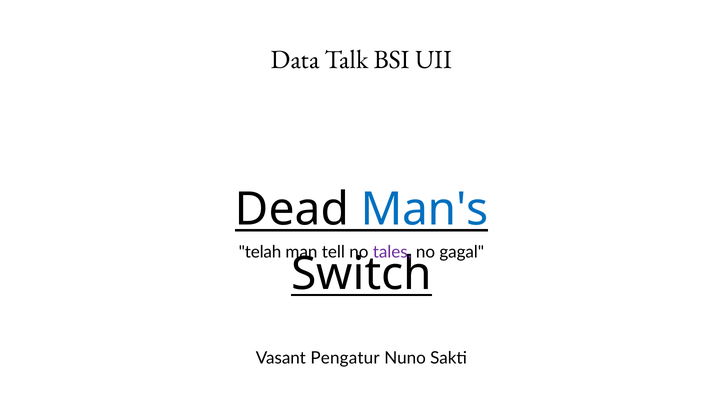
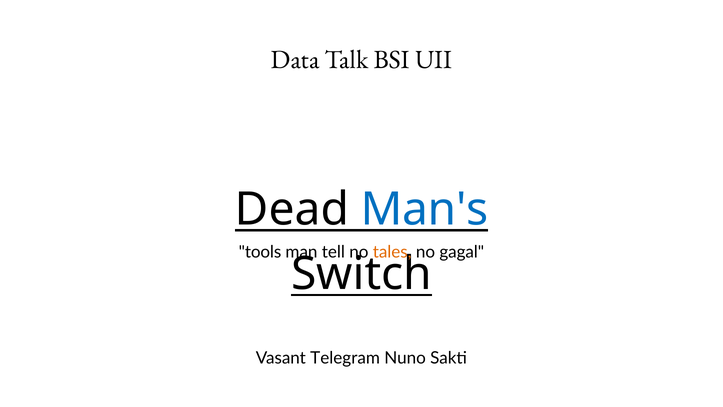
telah: telah -> tools (260, 252)
tales colour: purple -> orange (392, 252)
Pengatur: Pengatur -> Telegram (345, 358)
